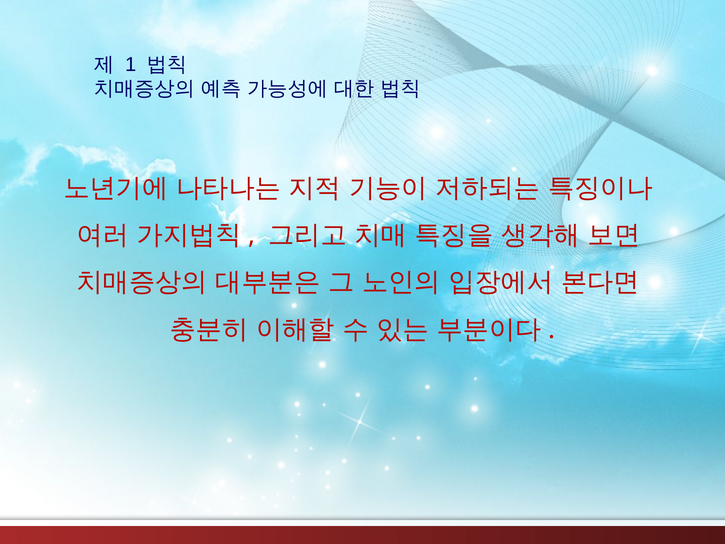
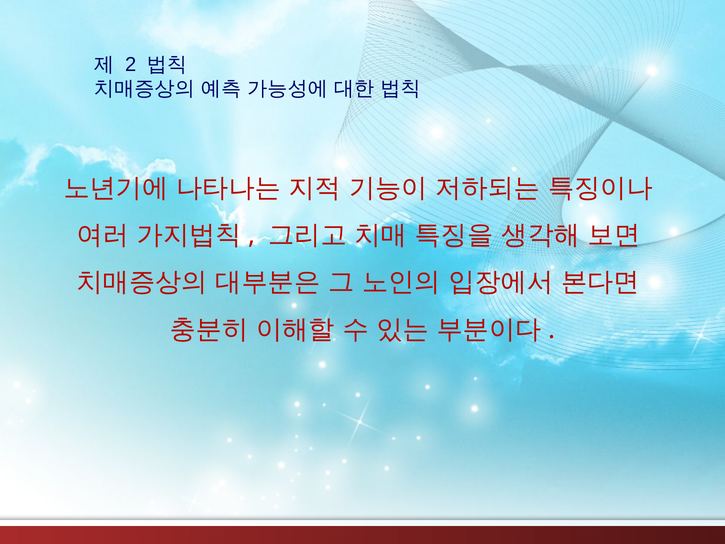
1: 1 -> 2 (131, 64)
